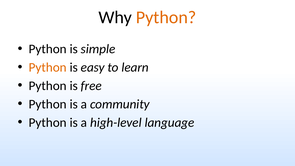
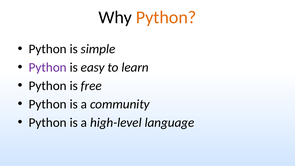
Python colour: orange -> purple (48, 67)
